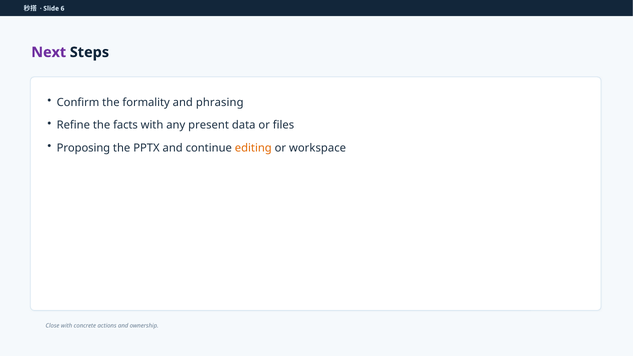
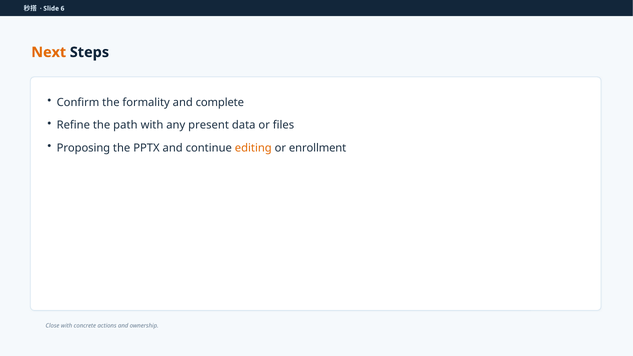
Next colour: purple -> orange (49, 52)
phrasing: phrasing -> complete (220, 102)
facts: facts -> path (125, 125)
workspace: workspace -> enrollment (318, 148)
